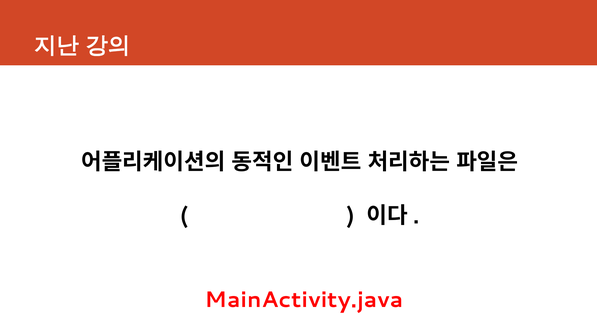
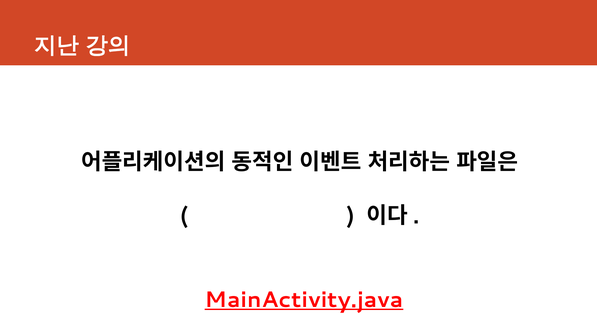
MainActivity.java underline: none -> present (304, 300)
